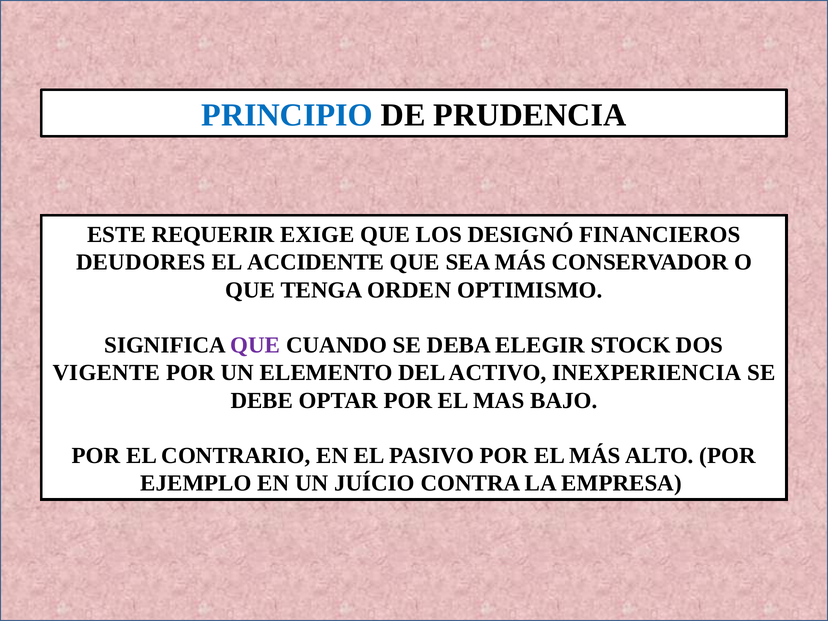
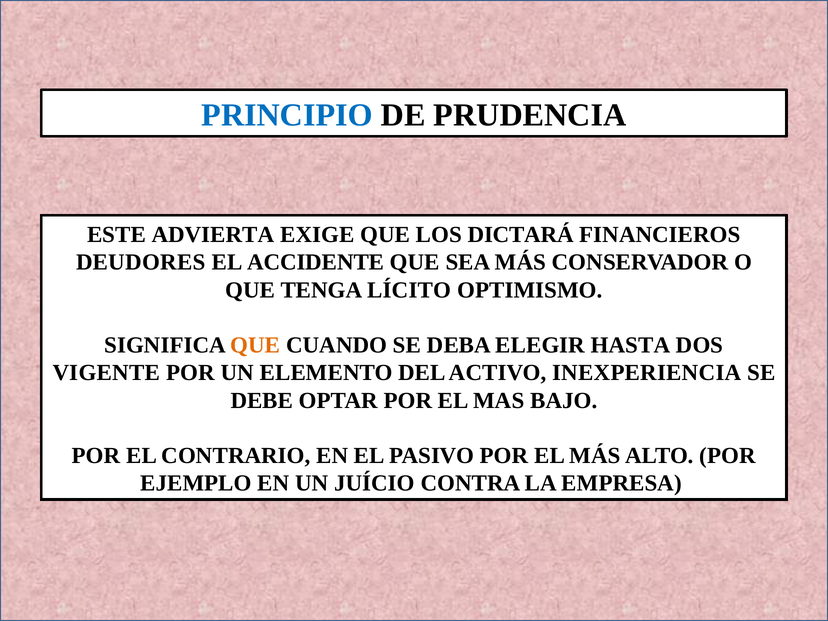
REQUERIR: REQUERIR -> ADVIERTA (213, 235)
DESIGNÓ: DESIGNÓ -> DICTARÁ (521, 235)
ORDEN: ORDEN -> LÍCITO (409, 290)
QUE colour: purple -> orange (255, 345)
STOCK: STOCK -> HASTA (631, 345)
